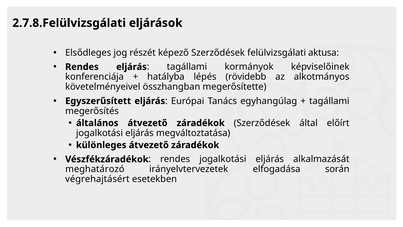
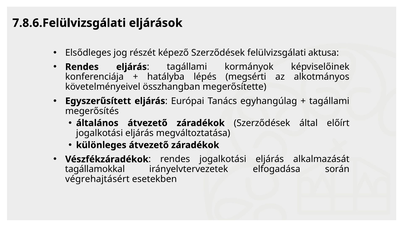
2.7.8.Felülvizsgálati: 2.7.8.Felülvizsgálati -> 7.8.6.Felülvizsgálati (69, 23)
rövidebb: rövidebb -> megsérti (246, 77)
meghatározó: meghatározó -> tagállamokkal (95, 169)
